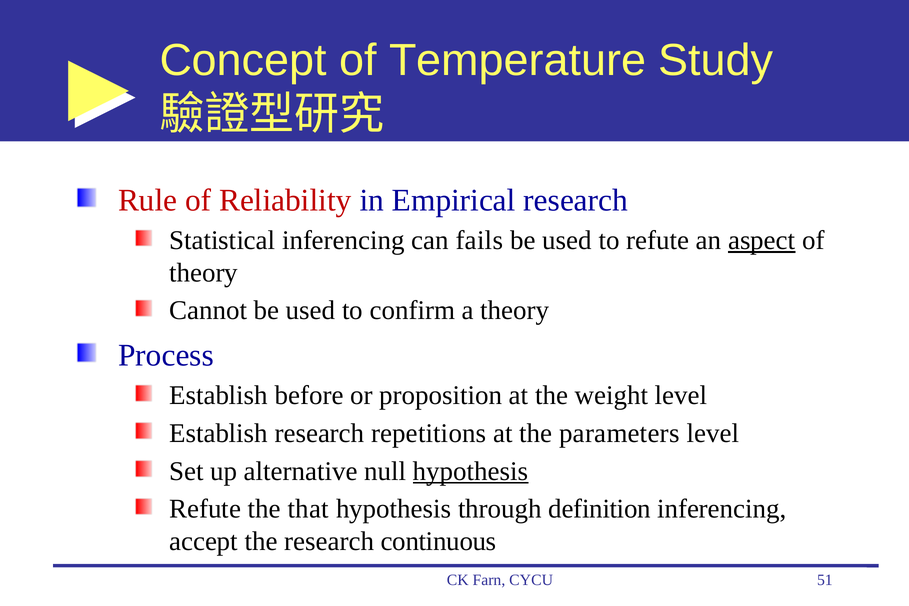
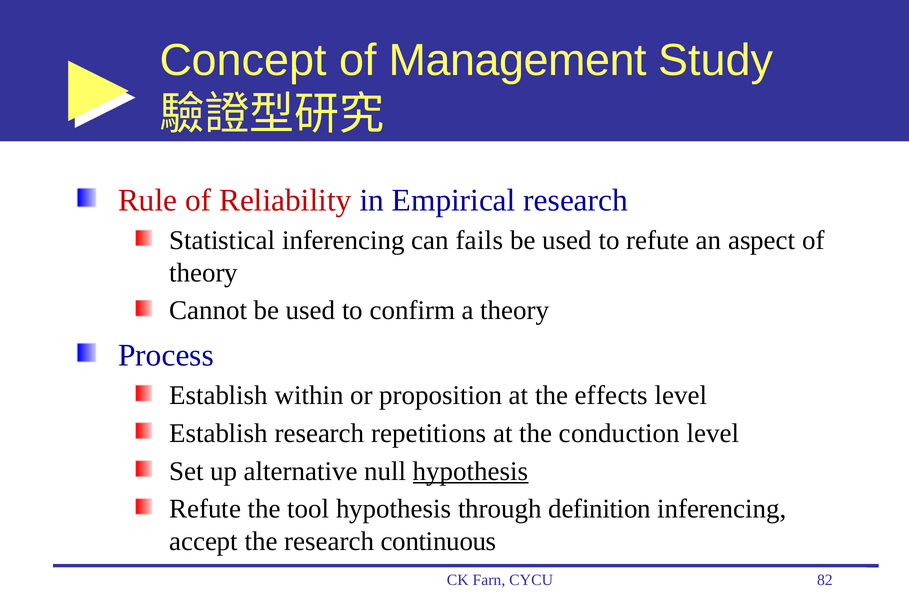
Temperature: Temperature -> Management (518, 60)
aspect underline: present -> none (762, 240)
before: before -> within (309, 395)
weight: weight -> effects (611, 395)
parameters: parameters -> conduction (619, 433)
that: that -> tool (308, 509)
51: 51 -> 82 (825, 580)
